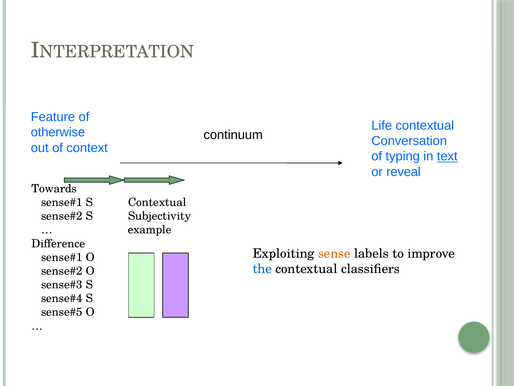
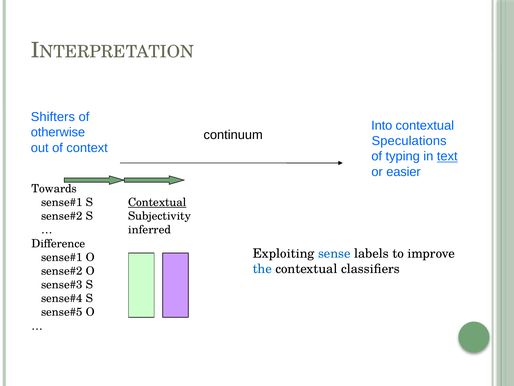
Feature: Feature -> Shifters (53, 117)
Life: Life -> Into (382, 125)
Conversation: Conversation -> Speculations (409, 141)
reveal: reveal -> easier (403, 172)
Contextual underline: none -> present (157, 202)
example: example -> inferred (150, 230)
sense colour: orange -> blue (334, 253)
